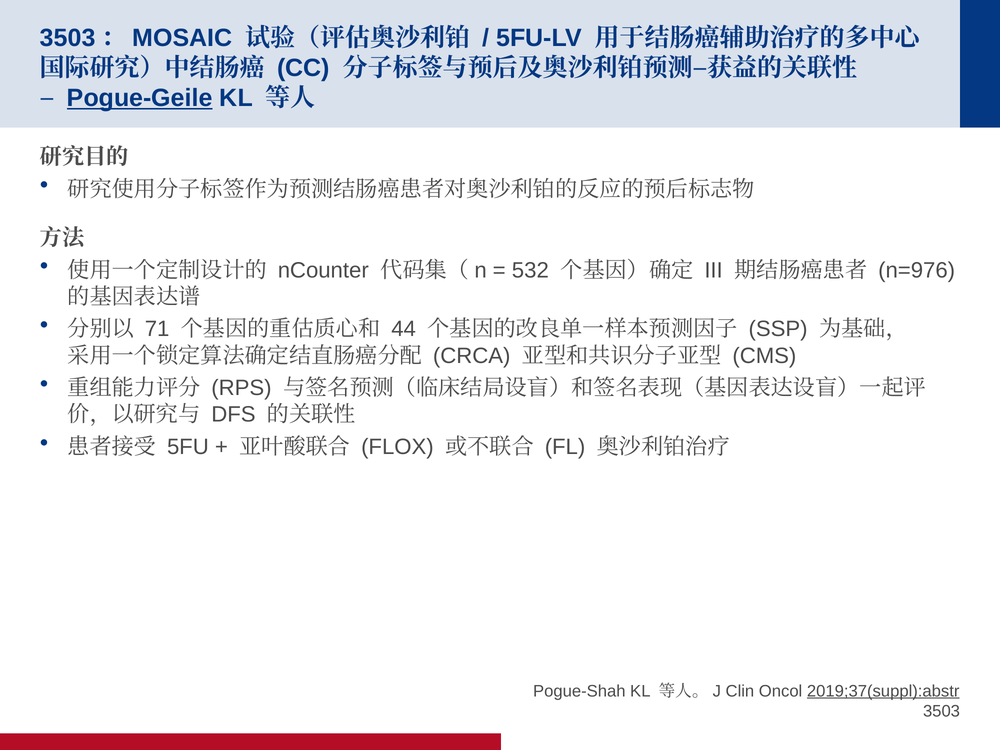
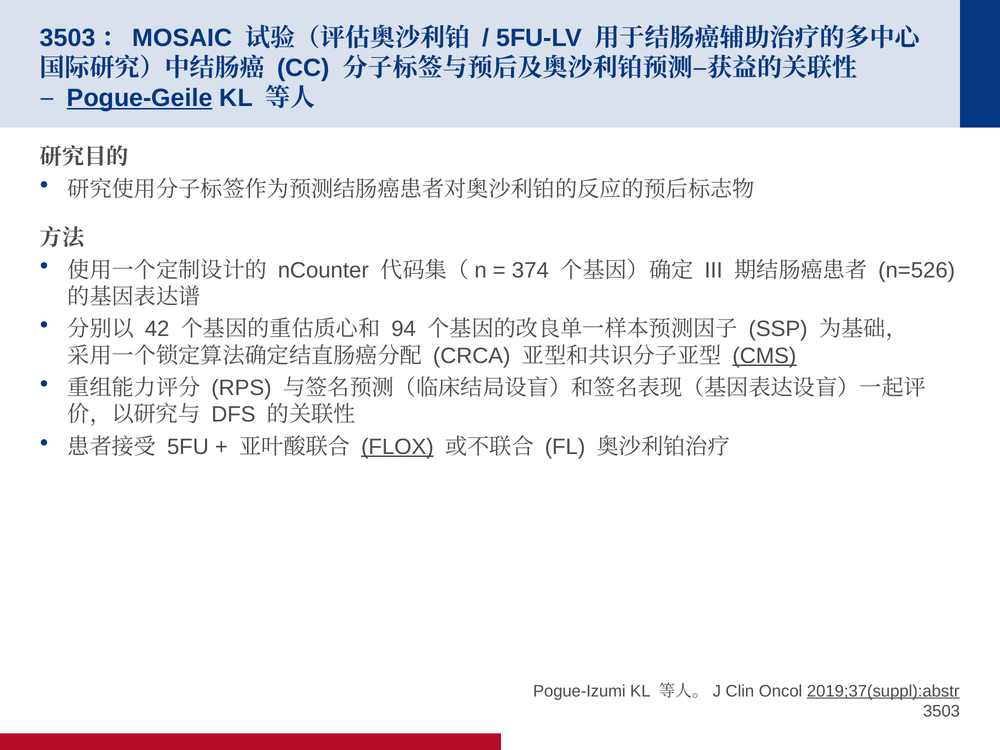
532: 532 -> 374 (530, 270)
n=976: n=976 -> n=526 (917, 270)
71: 71 -> 42 (157, 329)
44: 44 -> 94 (404, 329)
CMS underline: none -> present (764, 356)
FLOX underline: none -> present (397, 447)
Pogue-Shah: Pogue-Shah -> Pogue-Izumi (579, 691)
